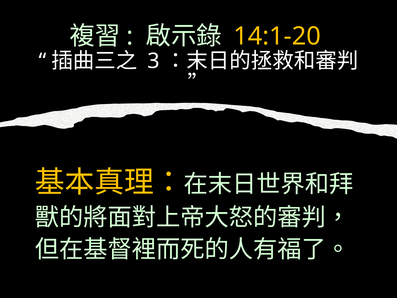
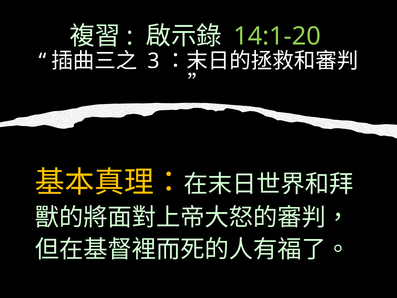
14:1-20 colour: yellow -> light green (277, 36)
